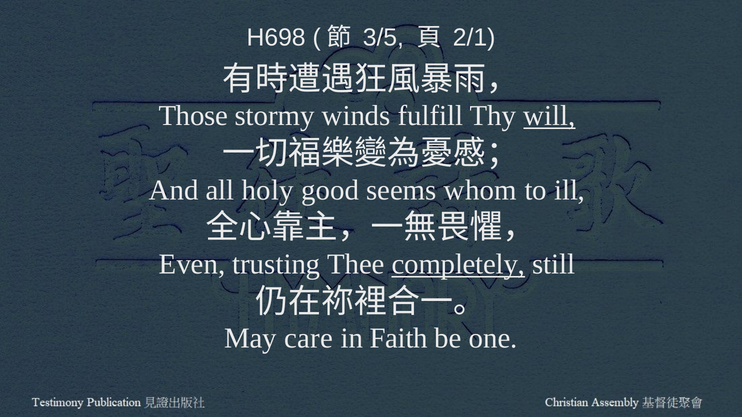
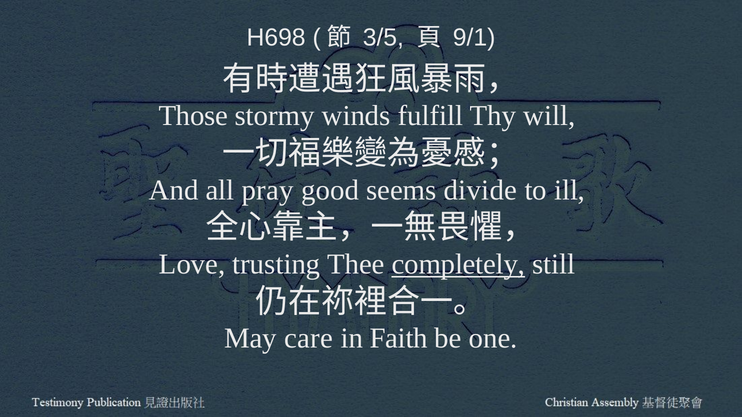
2/1: 2/1 -> 9/1 (474, 38)
will underline: present -> none (549, 116)
holy: holy -> pray (268, 190)
whom: whom -> divide (480, 190)
Even: Even -> Love (192, 265)
